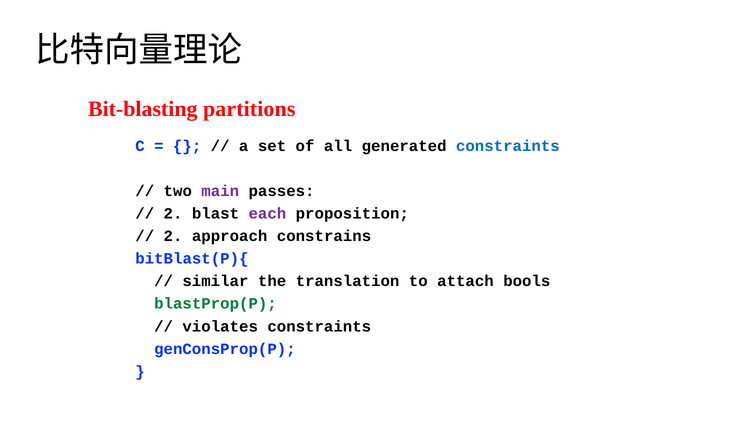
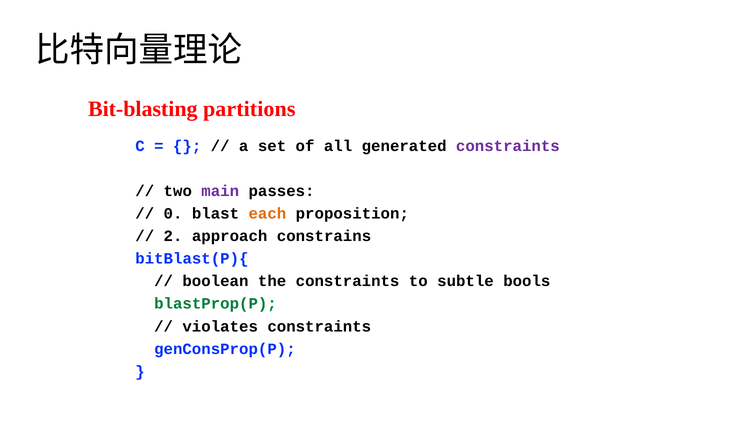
constraints colour: blue -> purple (508, 146)
2: 2 -> 0 (173, 214)
each colour: purple -> orange (267, 214)
similar: similar -> boolean (215, 282)
the translation: translation -> constraints (348, 282)
attach: attach -> subtle (465, 282)
